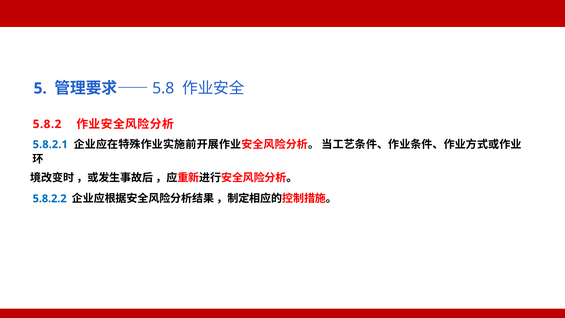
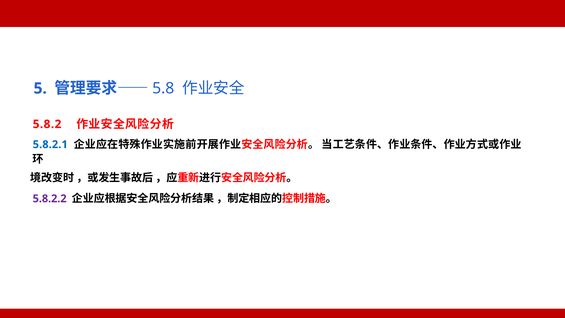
5.8.2.2 colour: blue -> purple (50, 199)
